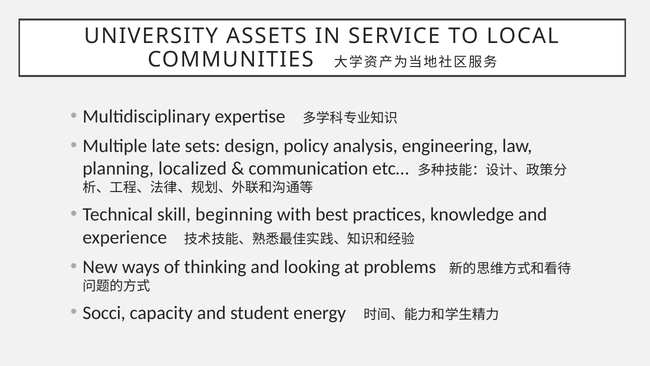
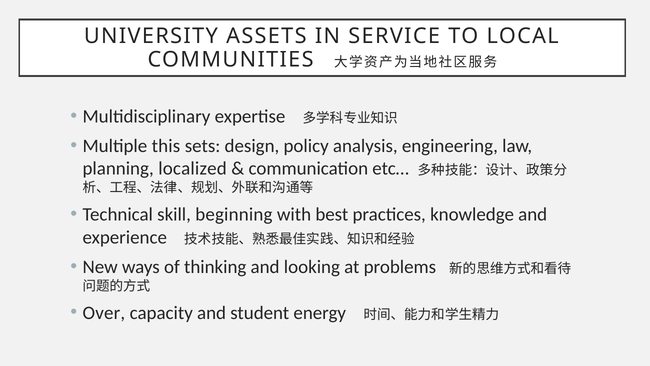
late: late -> this (166, 146)
Socci: Socci -> Over (104, 312)
